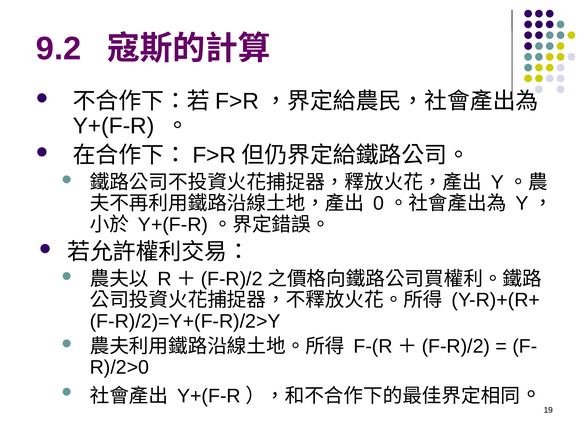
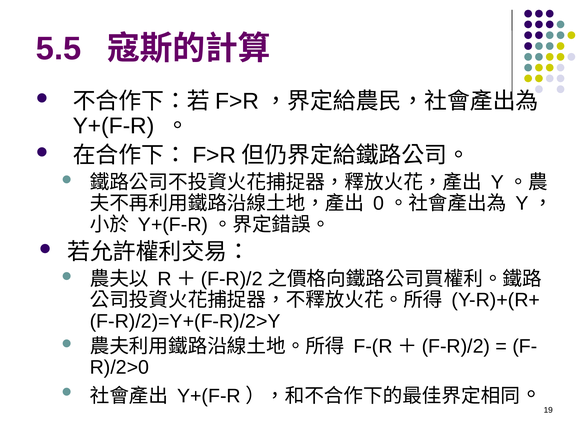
9.2: 9.2 -> 5.5 (59, 49)
